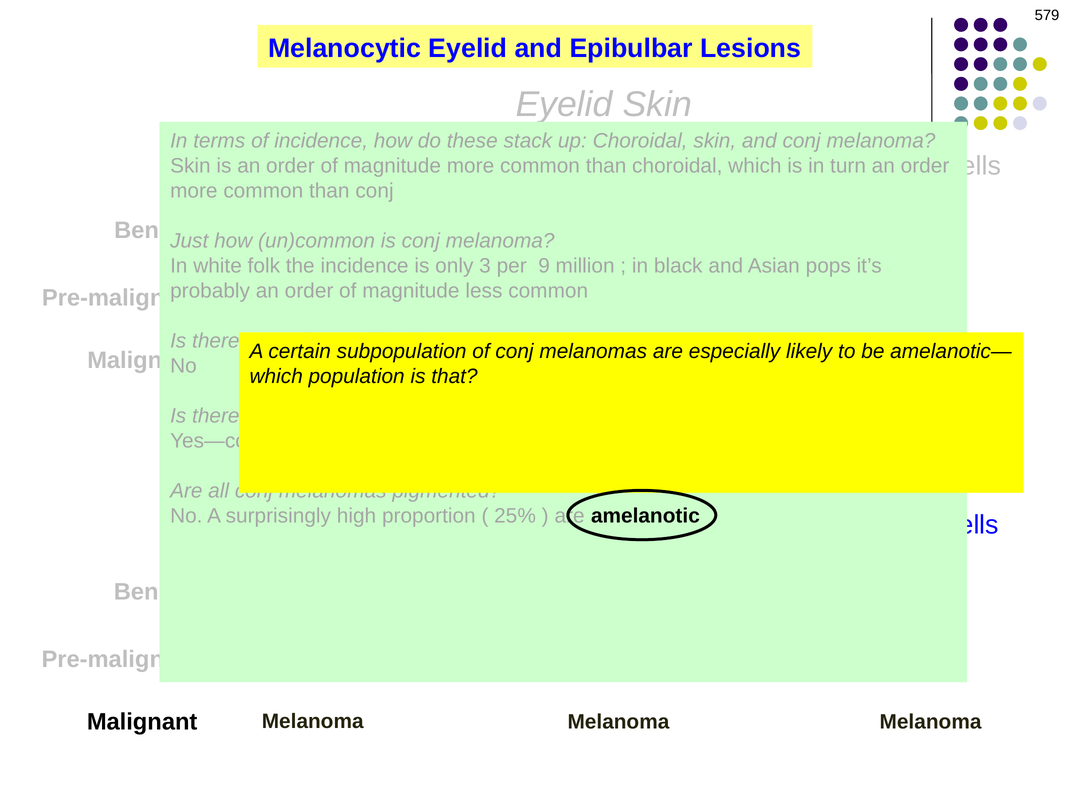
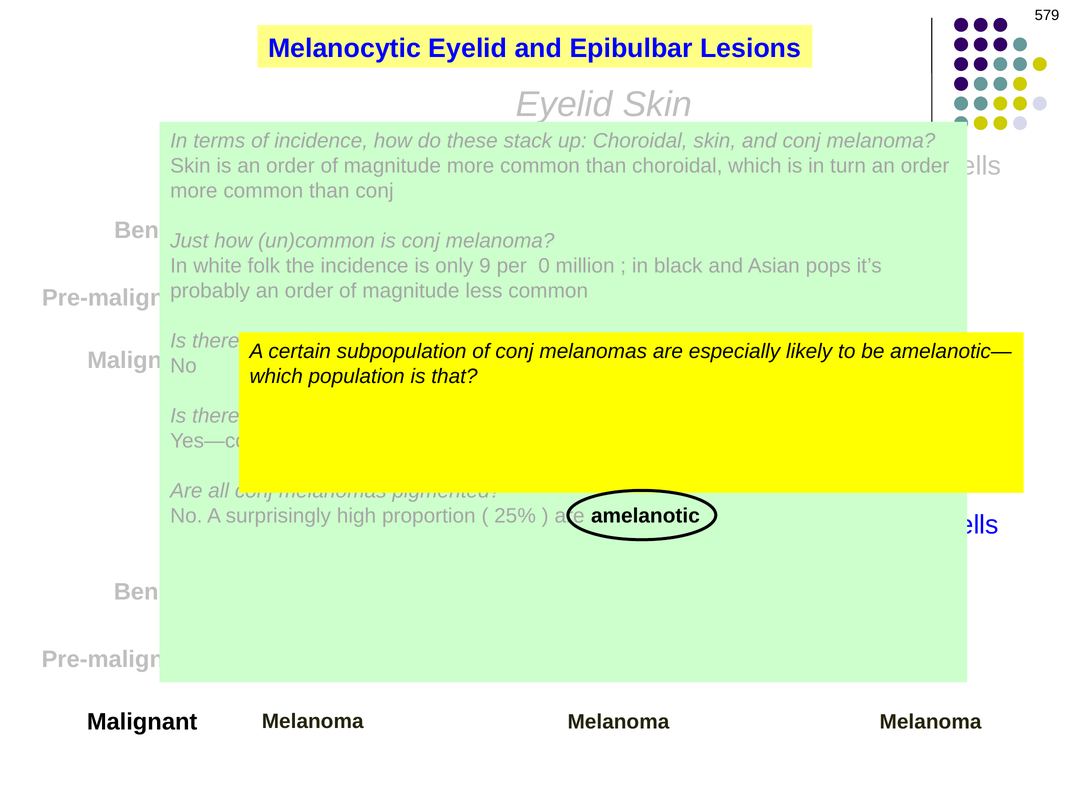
3: 3 -> 9 (485, 266)
9: 9 -> 0 (544, 266)
